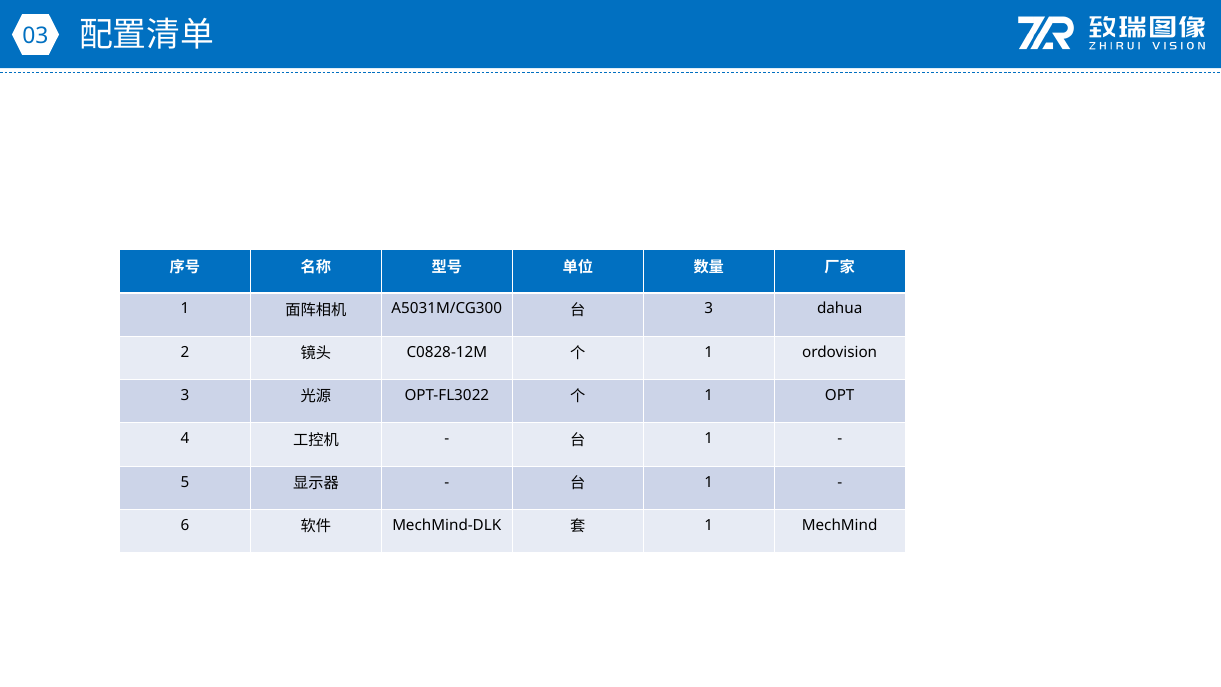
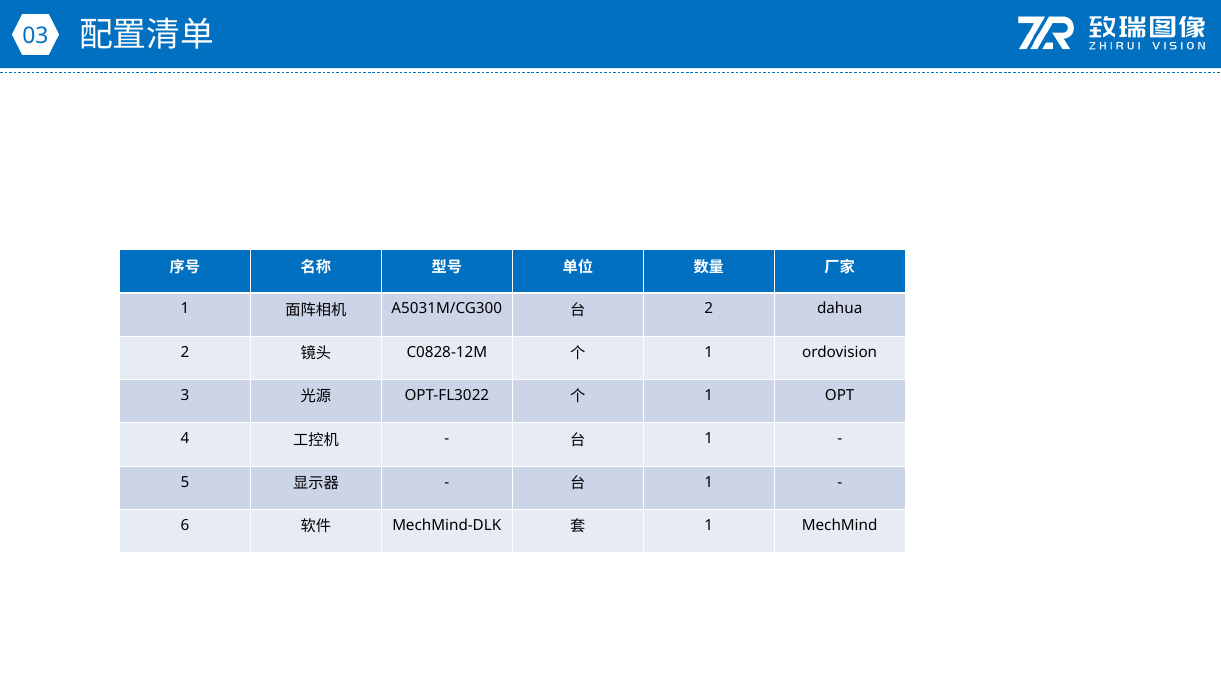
3: 3 -> 2 (709, 309)
